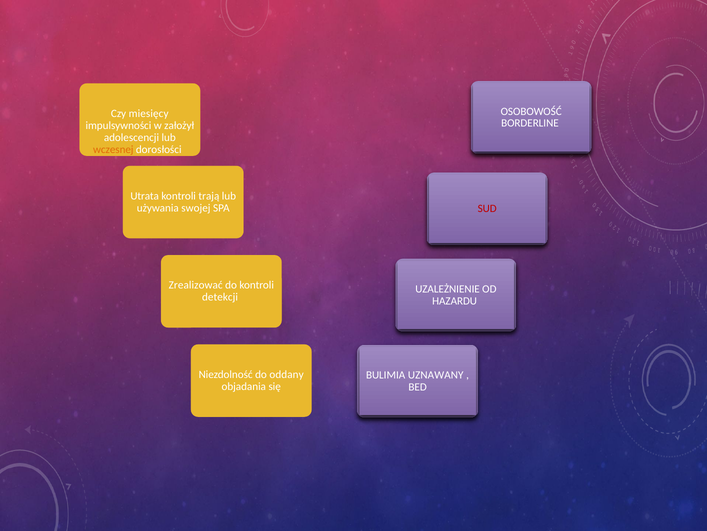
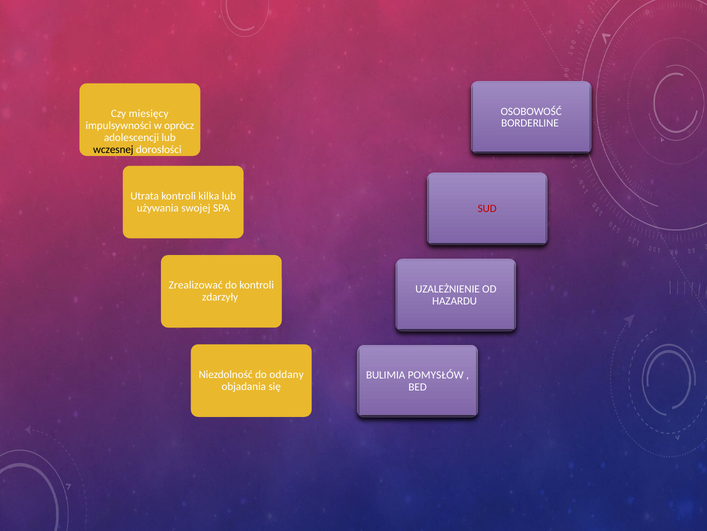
założył: założył -> oprócz (179, 125)
wczesnej colour: orange -> black (113, 149)
trają: trają -> kilka (209, 196)
detekcji: detekcji -> zdarzyły (220, 297)
UZNAWANY: UZNAWANY -> POMYSŁÓW (436, 375)
